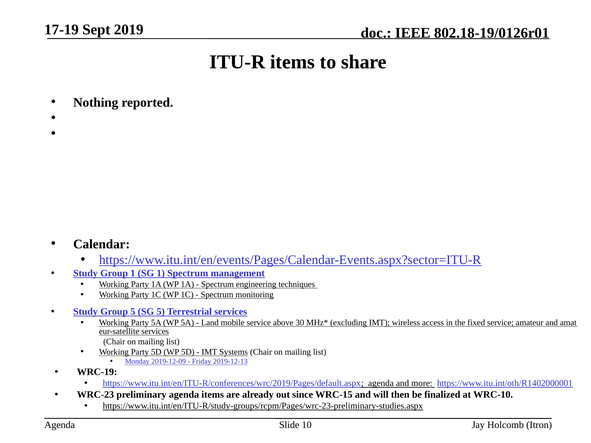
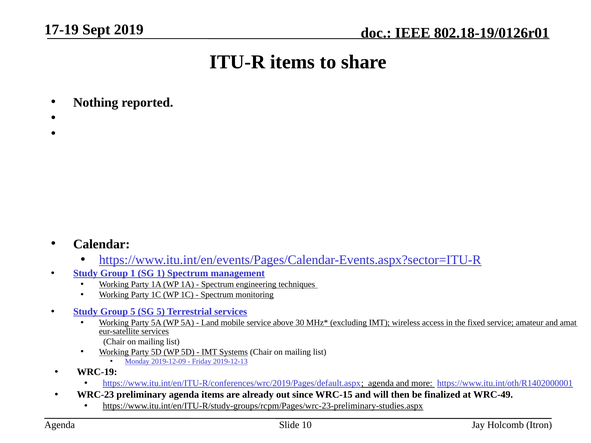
WRC-10: WRC-10 -> WRC-49 (493, 395)
